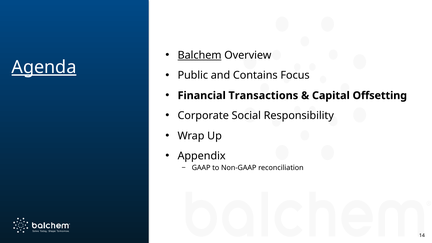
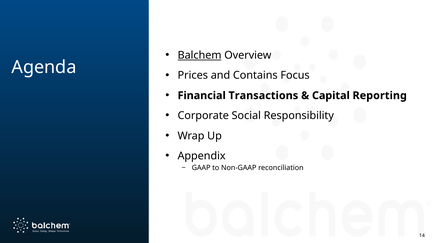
Agenda underline: present -> none (44, 67)
Public: Public -> Prices (193, 75)
Offsetting: Offsetting -> Reporting (380, 96)
